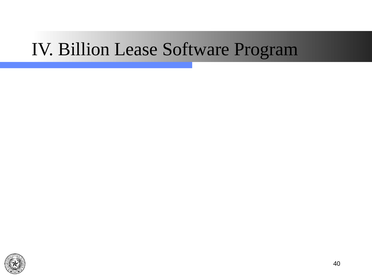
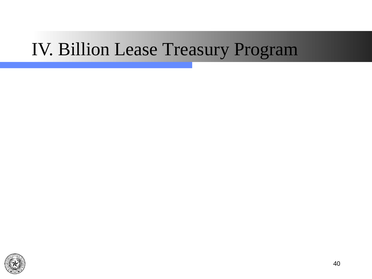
Software: Software -> Treasury (196, 49)
